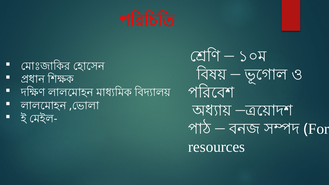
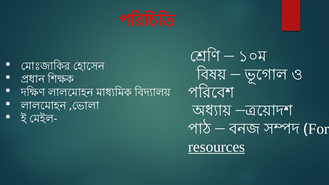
resources underline: none -> present (217, 147)
